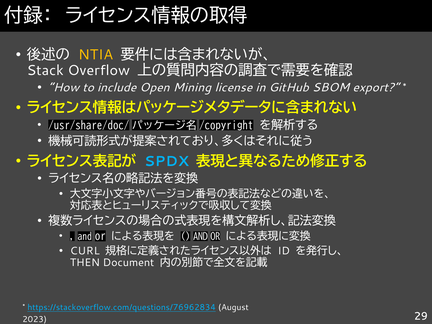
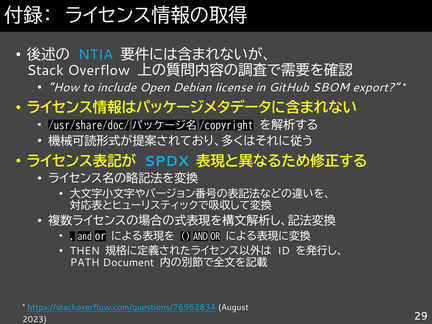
NTIA colour: yellow -> light blue (96, 55)
Mining: Mining -> Debian (192, 88)
CURL: CURL -> THEN (85, 251)
THEN: THEN -> PATH (85, 263)
